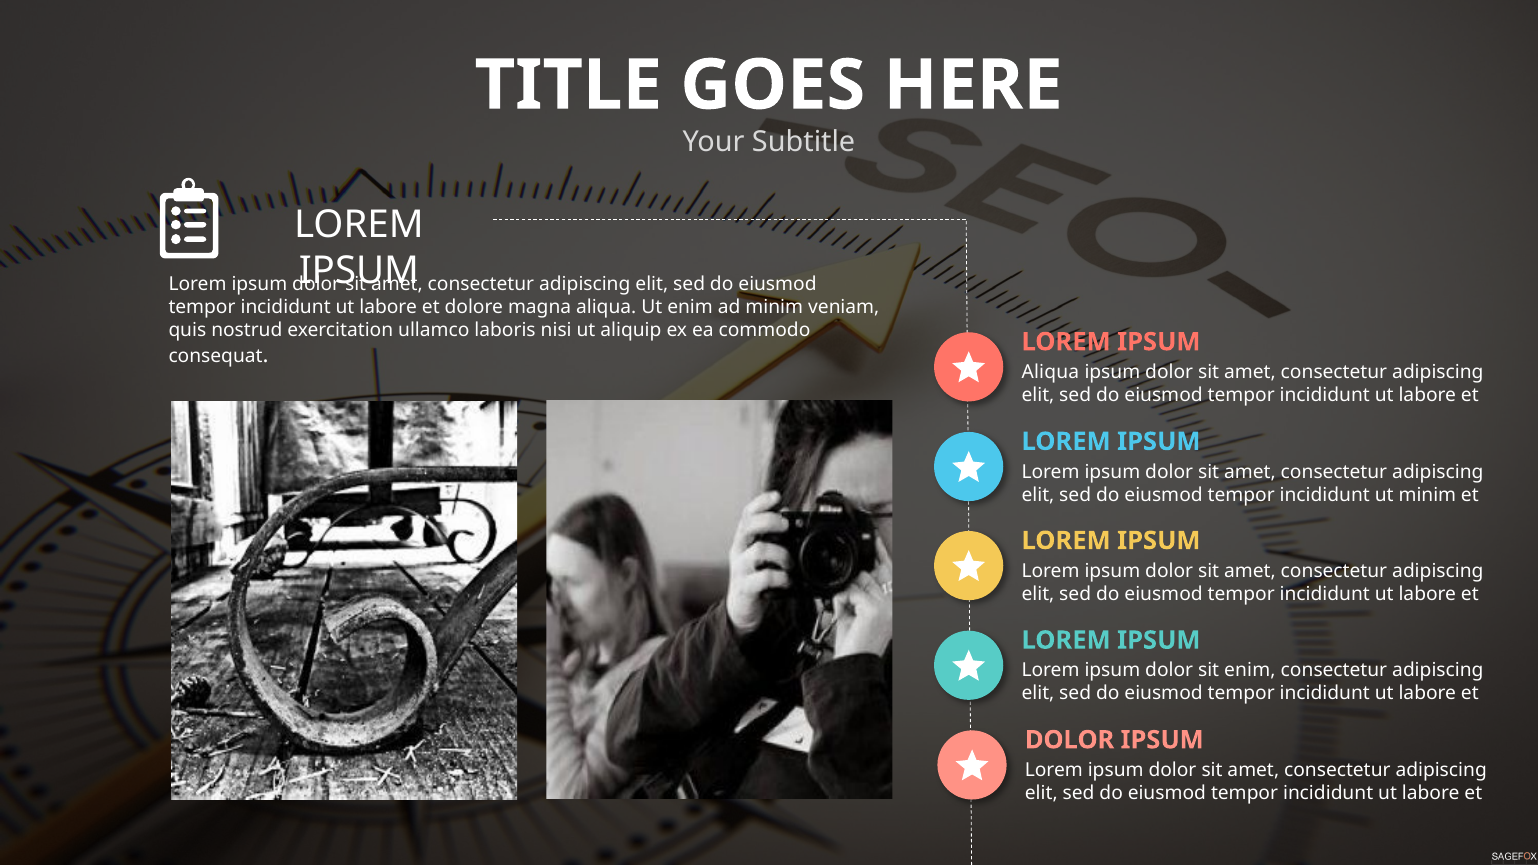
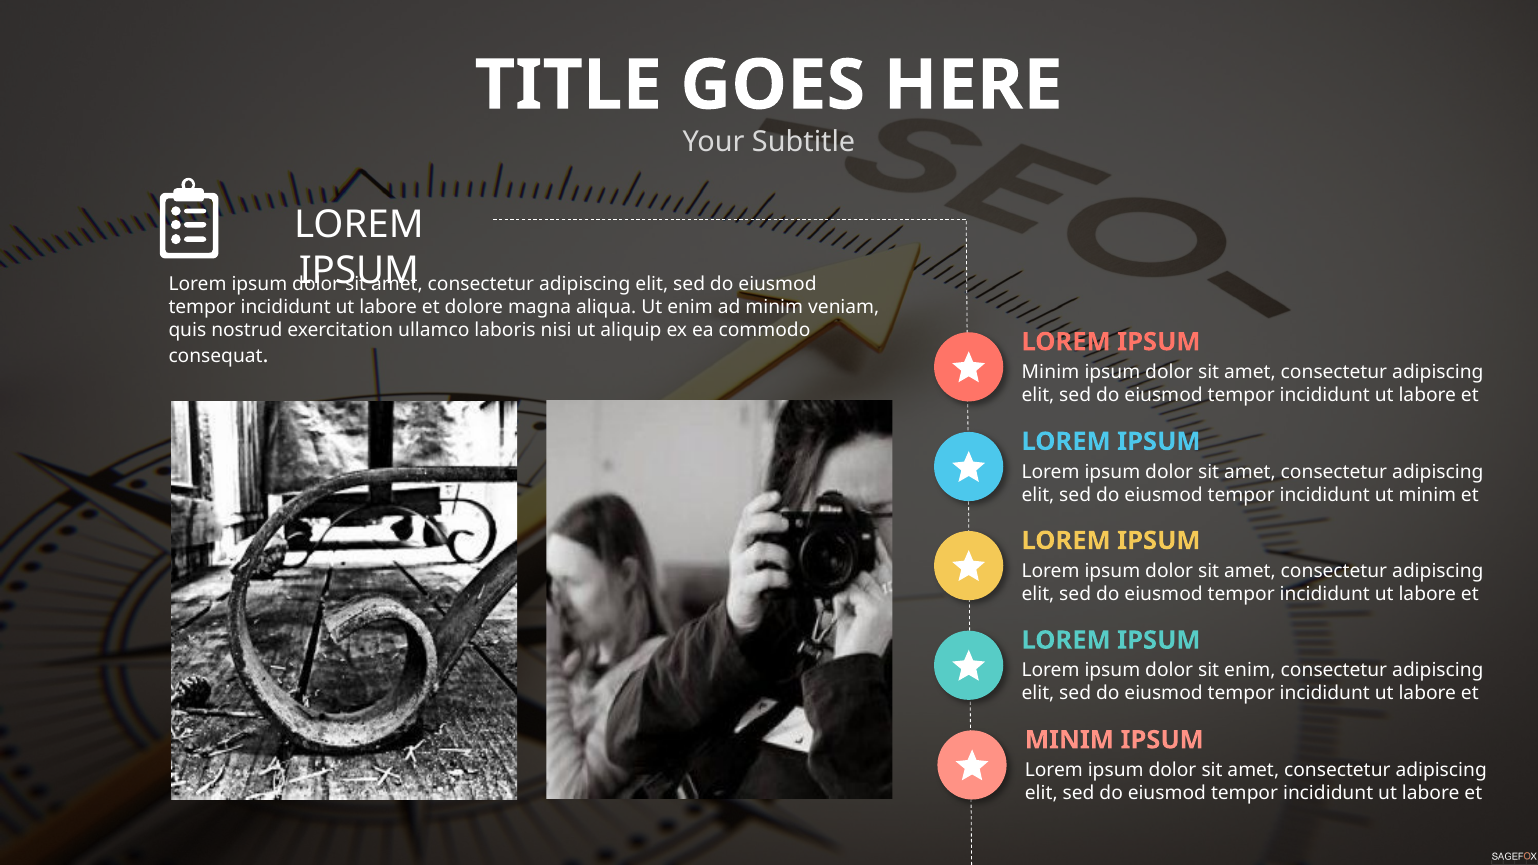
Aliqua: Aliqua -> Minim (1050, 372)
DOLOR: DOLOR -> MINIM (1069, 740)
